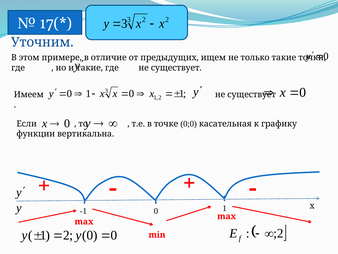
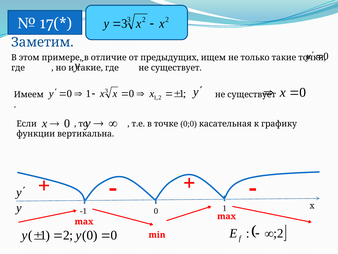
Уточним: Уточним -> Заметим (42, 42)
